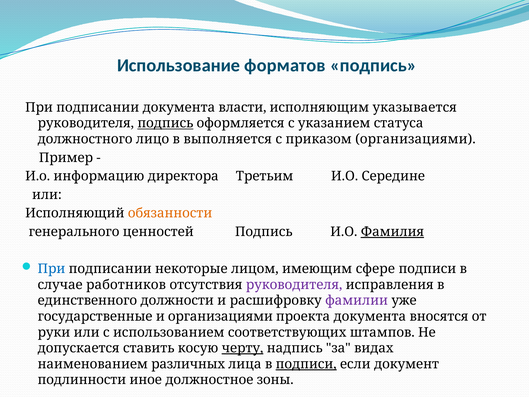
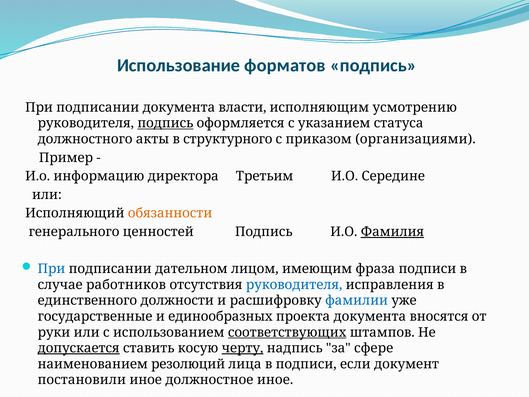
указывается: указывается -> усмотрению (415, 107)
лицо: лицо -> акты (153, 139)
выполняется: выполняется -> структурного (228, 139)
некоторые: некоторые -> дательном (191, 269)
сфере: сфере -> фраза (375, 269)
руководителя colour: purple -> blue (294, 285)
фамилии colour: purple -> blue (357, 300)
и организациями: организациями -> единообразных (220, 316)
соответствующих underline: none -> present (287, 332)
допускается underline: none -> present (79, 348)
видах: видах -> сфере (374, 348)
различных: различных -> резолюций (188, 364)
подписи underline: present -> none (306, 364)
подлинности: подлинности -> постановили (82, 380)
должностное зоны: зоны -> иное (275, 380)
